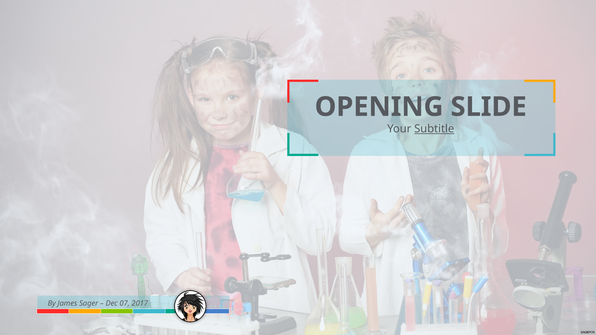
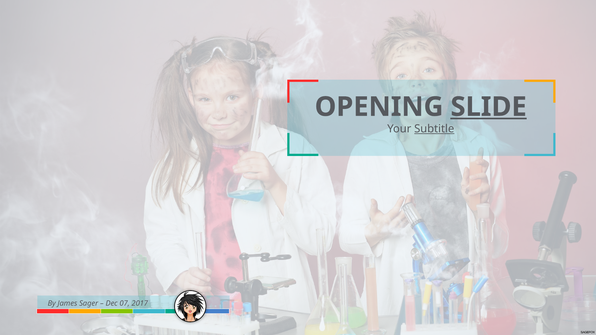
SLIDE underline: none -> present (489, 107)
